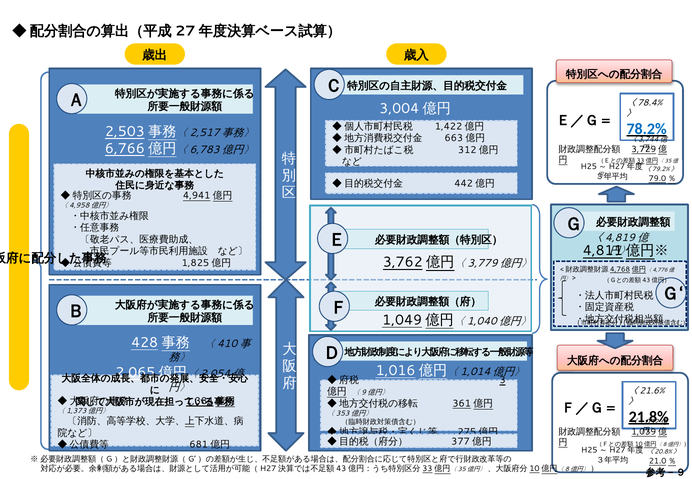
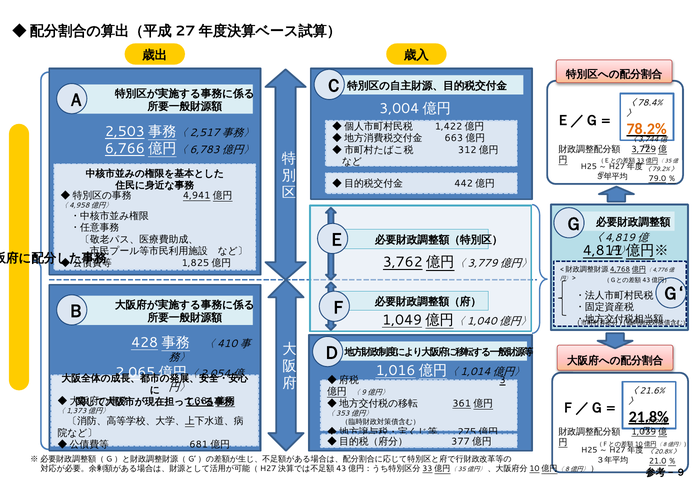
78.2% colour: blue -> orange (647, 129)
